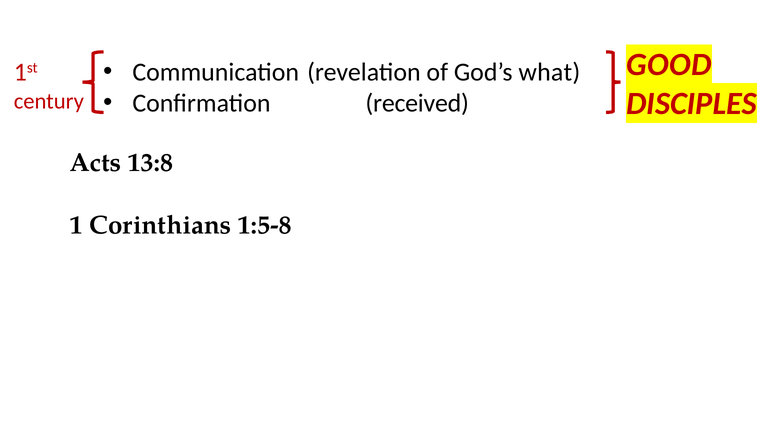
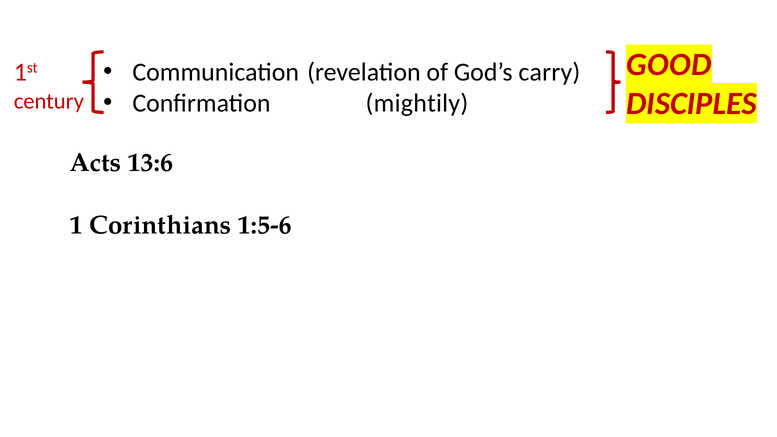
what: what -> carry (549, 72)
received: received -> mightily (417, 103)
13:8: 13:8 -> 13:6 (150, 163)
1:5-8: 1:5-8 -> 1:5-6 (265, 225)
